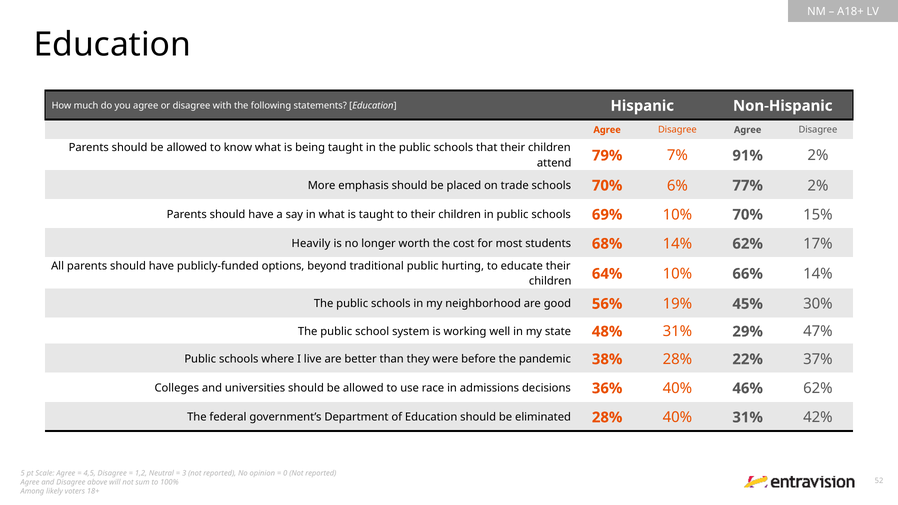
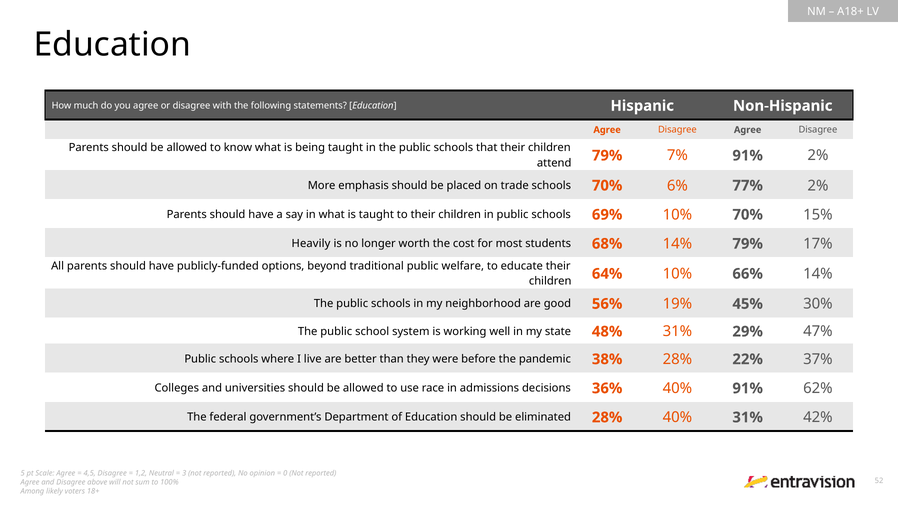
14% 62%: 62% -> 79% (748, 244)
hurting: hurting -> welfare (463, 266)
40% 46%: 46% -> 91% (748, 388)
